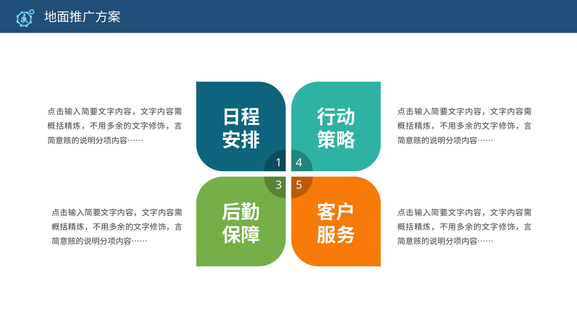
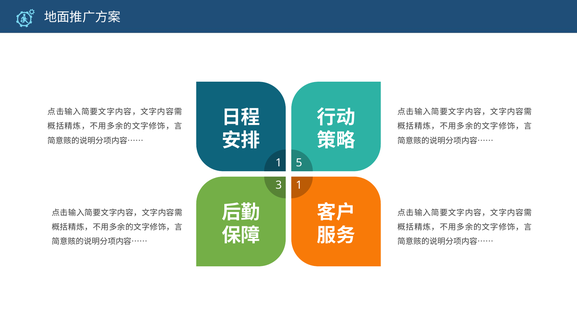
4: 4 -> 5 (299, 163)
3 5: 5 -> 1 (299, 186)
